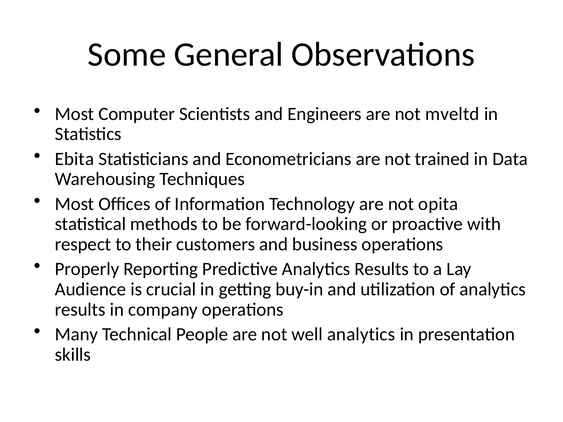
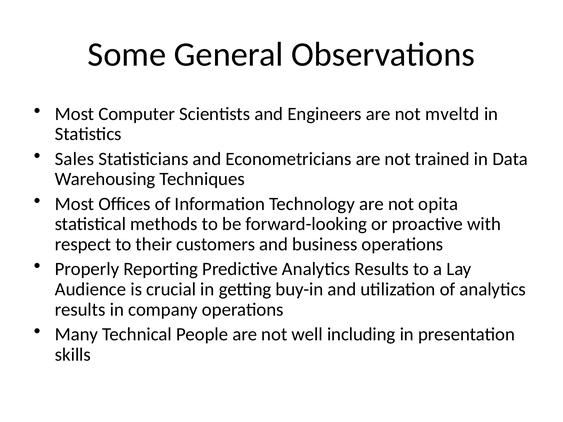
Ebita: Ebita -> Sales (74, 159)
well analytics: analytics -> including (361, 335)
